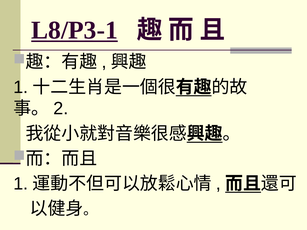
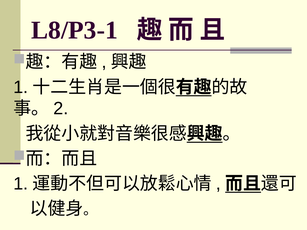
L8/P3-1 underline: present -> none (75, 30)
